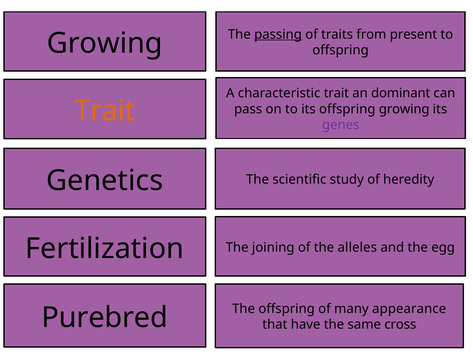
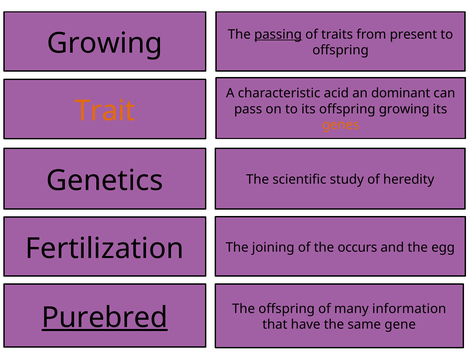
characteristic trait: trait -> acid (336, 93)
genes colour: purple -> orange (341, 125)
alleles: alleles -> occurs (357, 247)
Purebred underline: none -> present (105, 317)
appearance: appearance -> information (409, 309)
cross: cross -> gene (400, 324)
